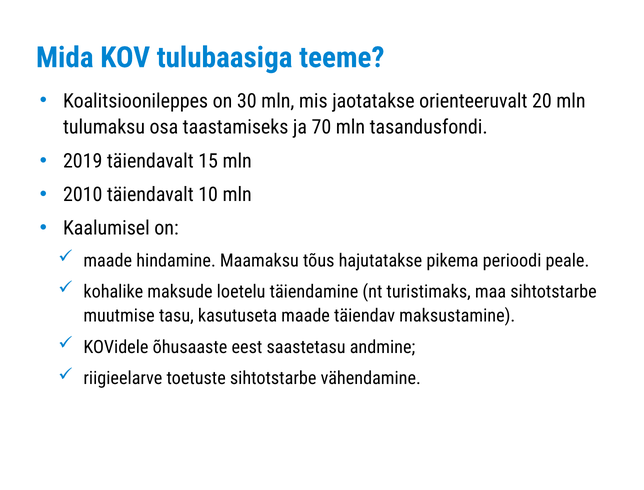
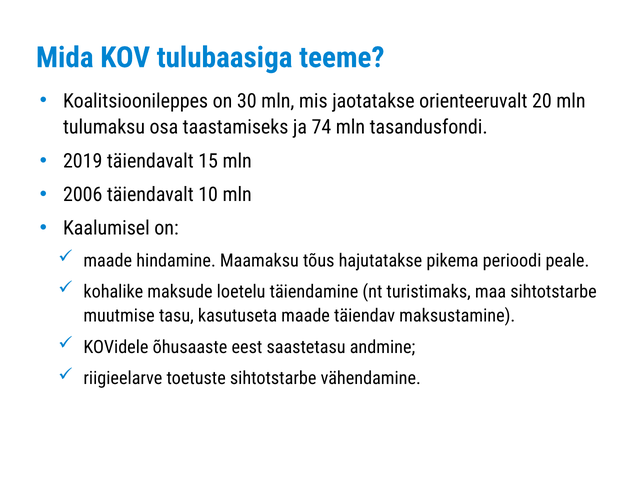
70: 70 -> 74 (321, 127)
2010: 2010 -> 2006 (83, 194)
